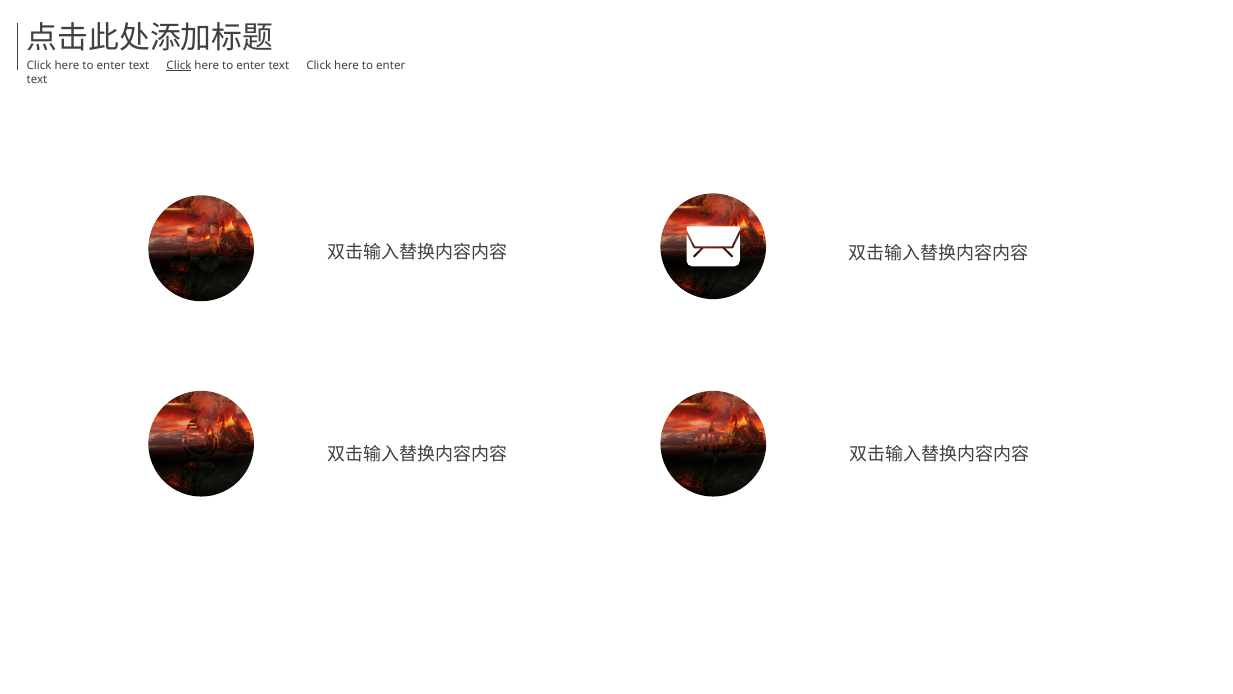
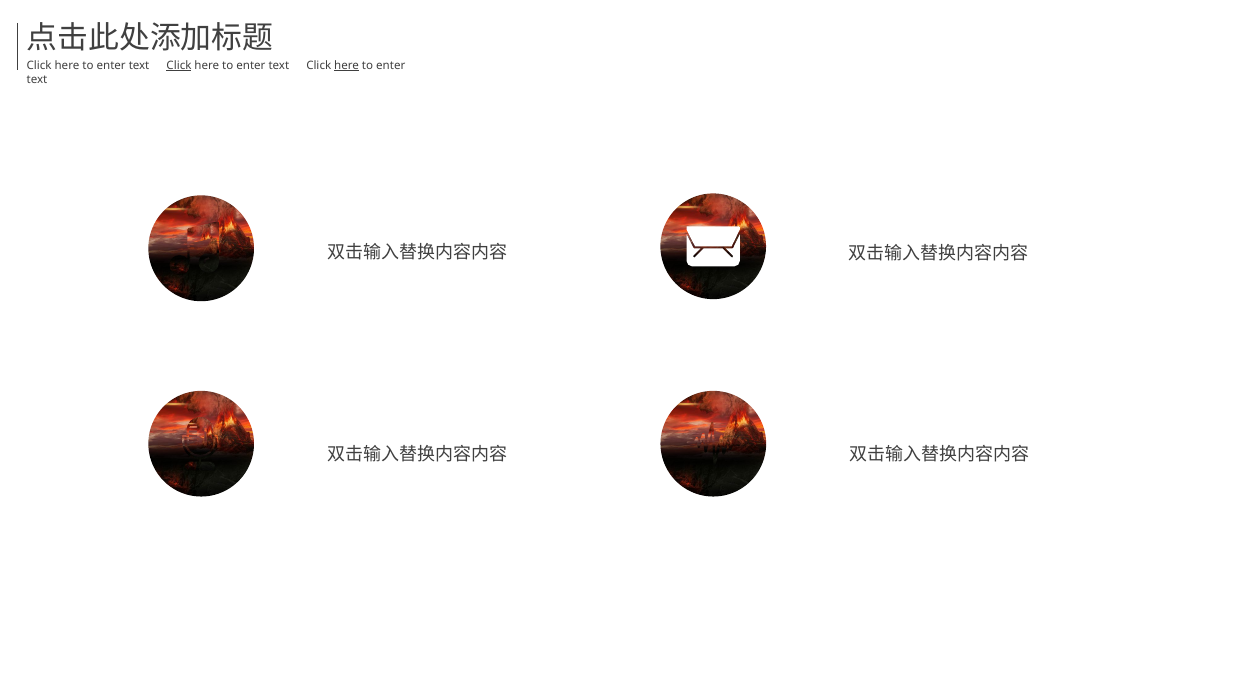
here underline: none -> present (347, 65)
